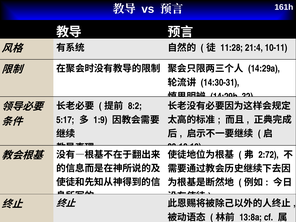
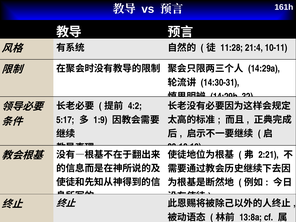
8:2: 8:2 -> 4:2 (135, 106)
2:72: 2:72 -> 2:21 (269, 155)
